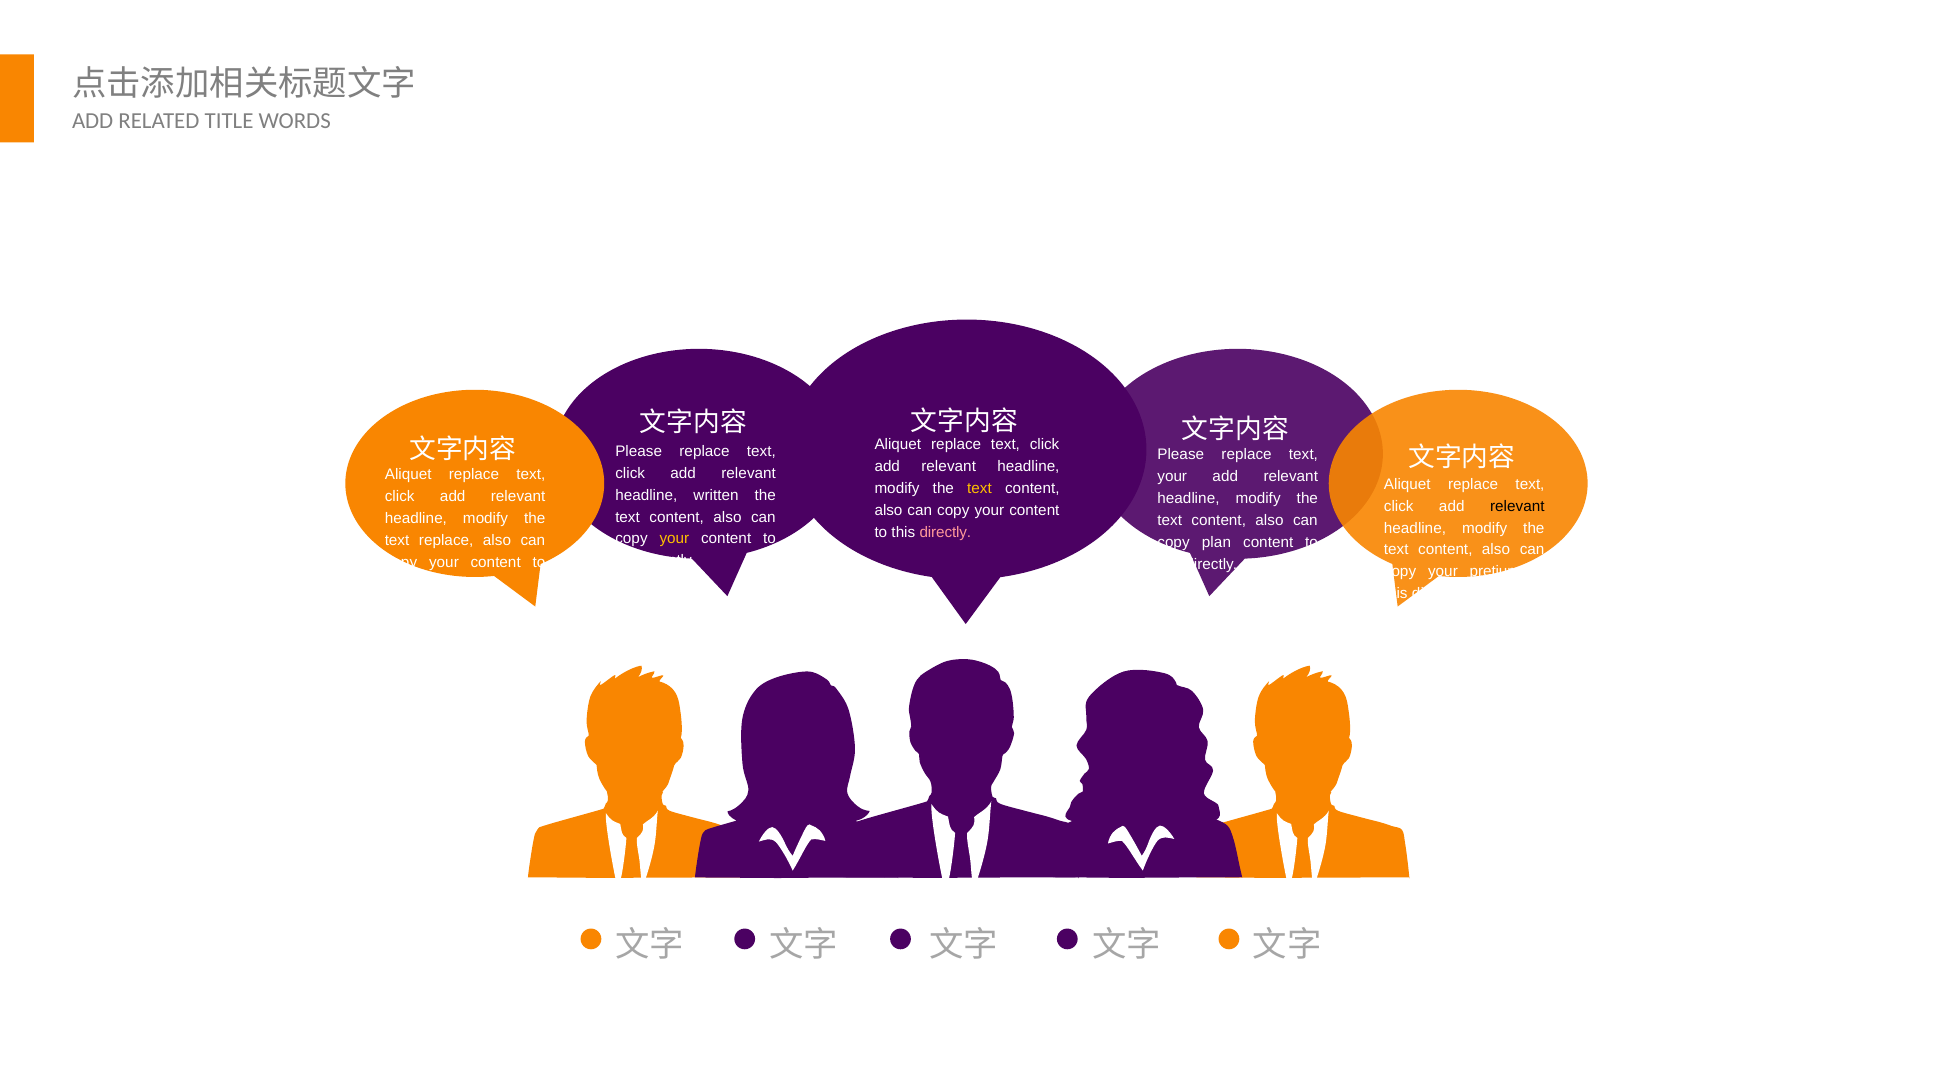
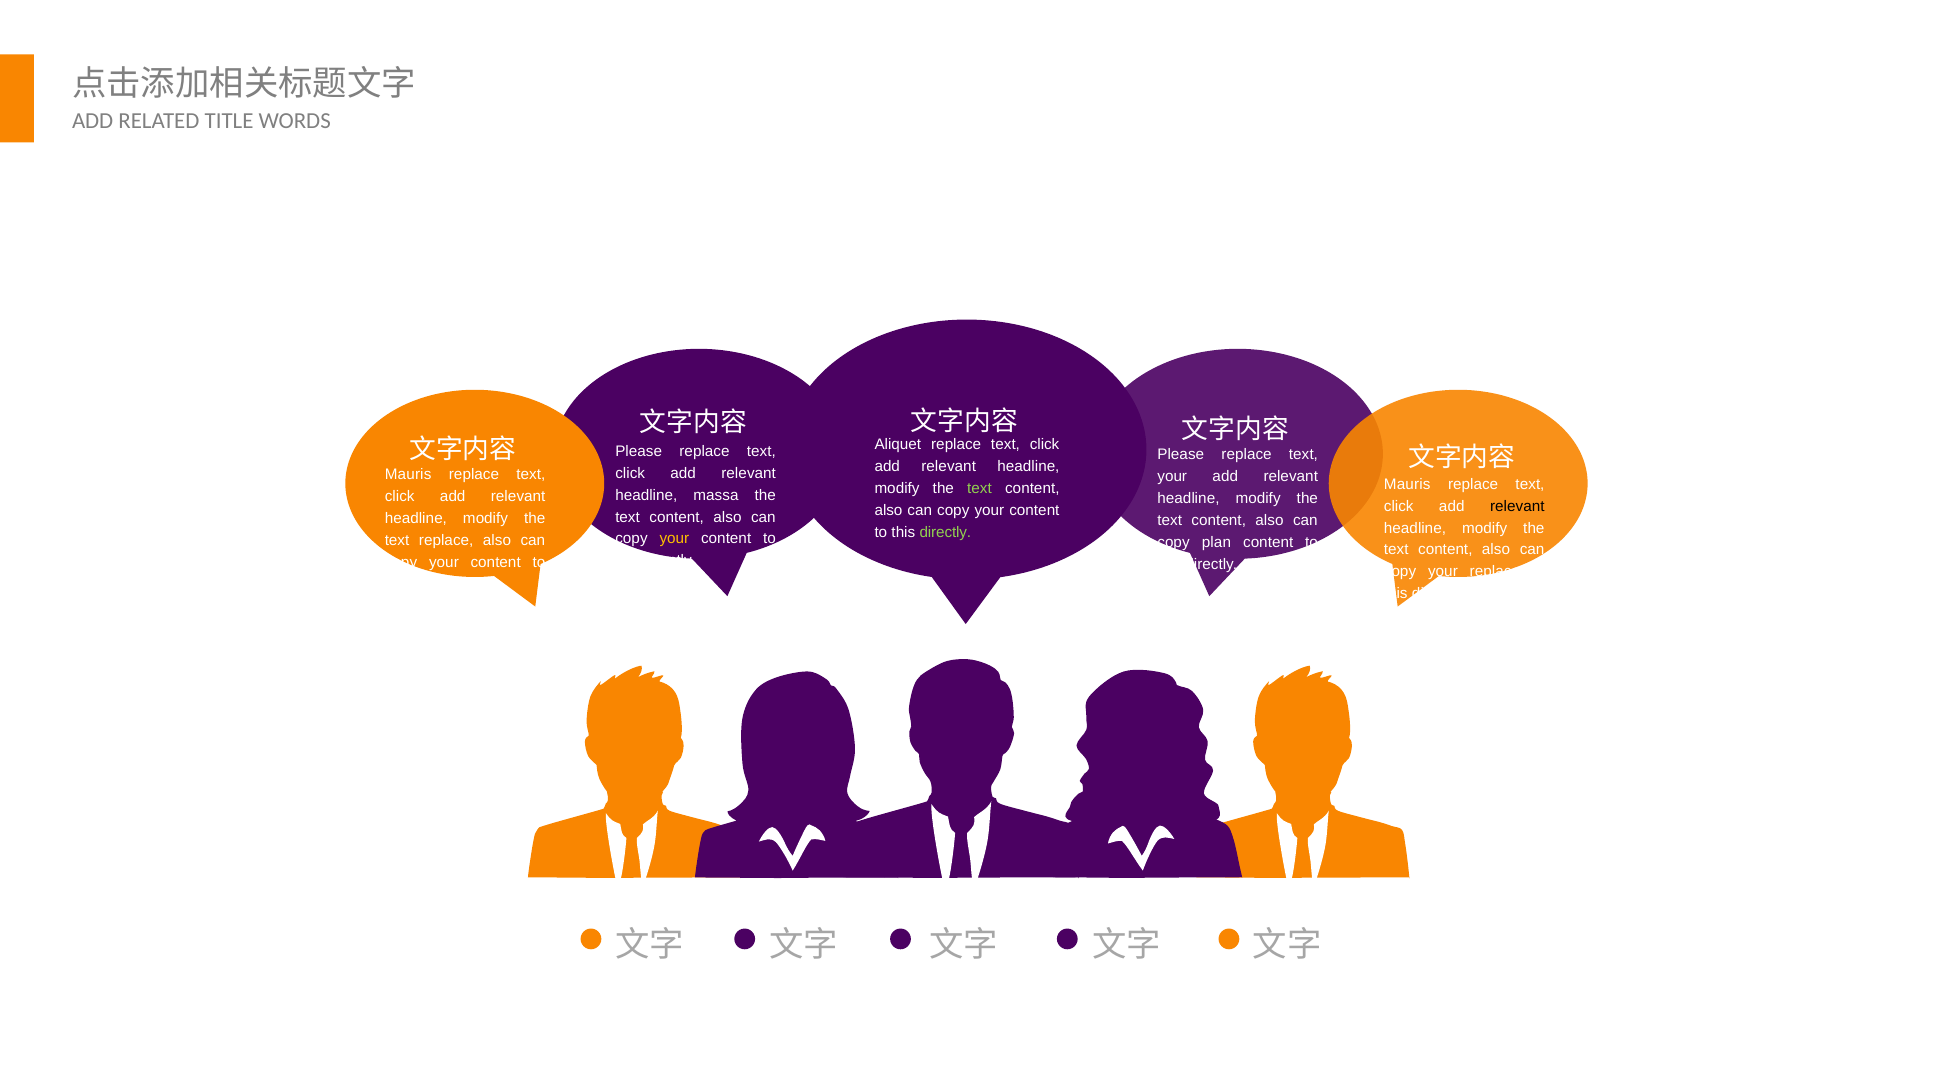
Aliquet: Aliquet -> Mauris (408, 475)
Aliquet: Aliquet -> Mauris (1407, 484)
text colour: yellow -> light green (980, 489)
written: written -> massa (716, 495)
directly colour: pink -> light green (945, 533)
your pretium: pretium -> replace (1495, 572)
